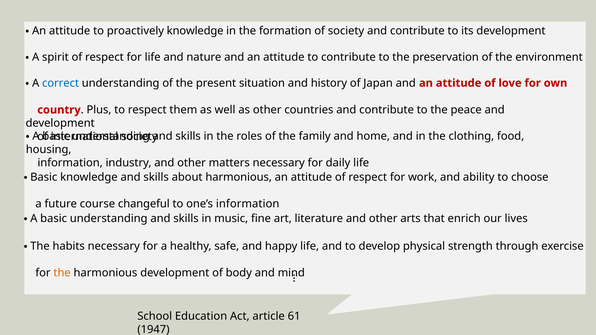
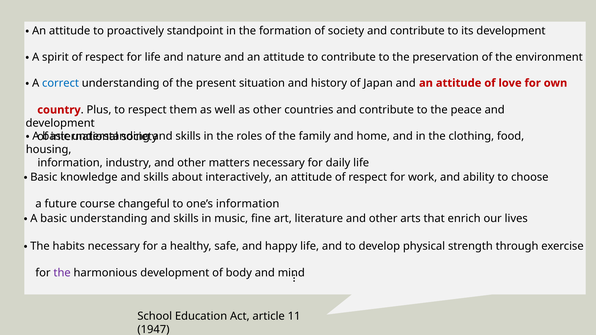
proactively knowledge: knowledge -> standpoint (195, 31)
about harmonious: harmonious -> interactively (239, 177)
the colour: orange -> purple (62, 273)
61: 61 -> 11 (294, 316)
